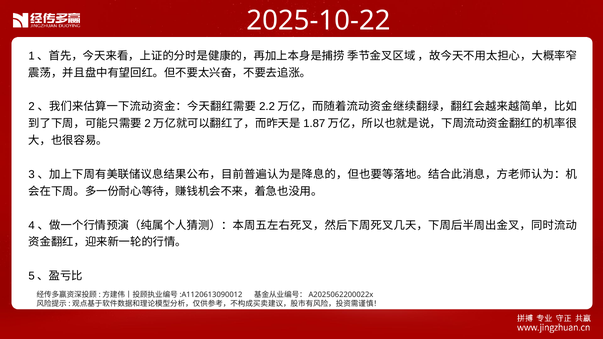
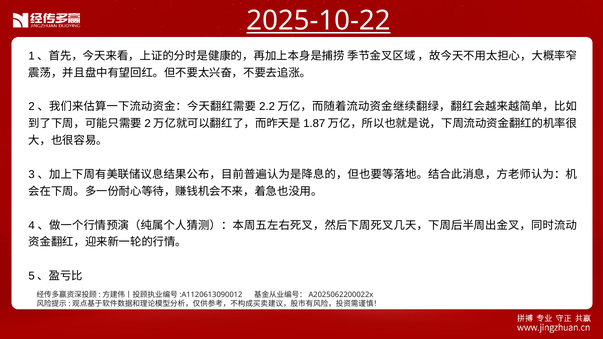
2025-10-22 underline: none -> present (318, 21)
